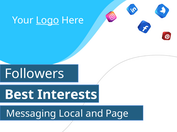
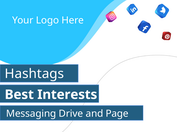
Logo underline: present -> none (47, 20)
Followers: Followers -> Hashtags (34, 74)
Local: Local -> Drive (71, 114)
